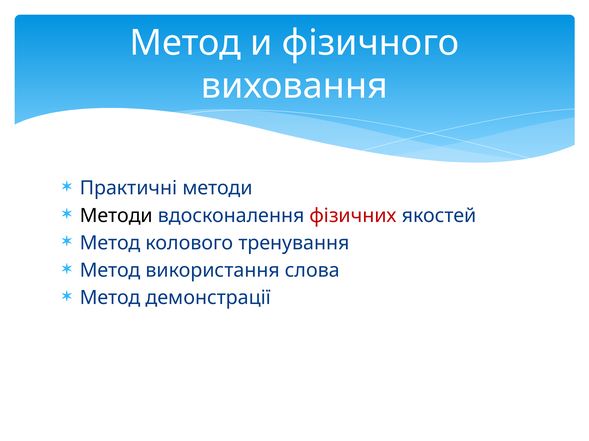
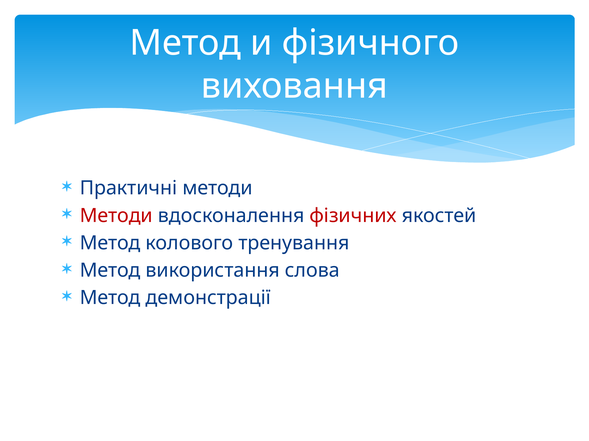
Методи colour: black -> red (116, 216)
